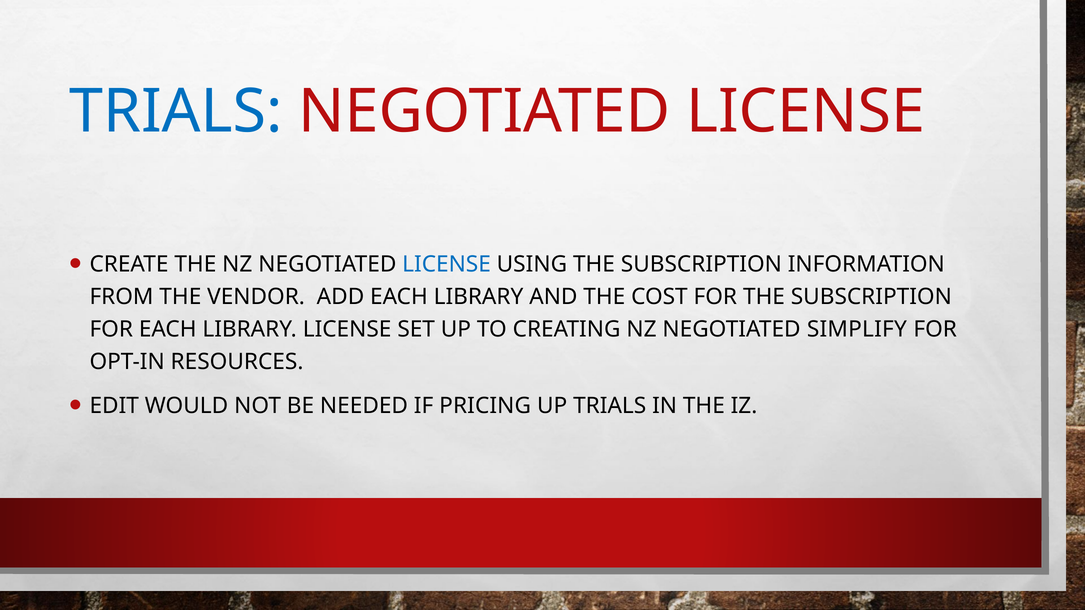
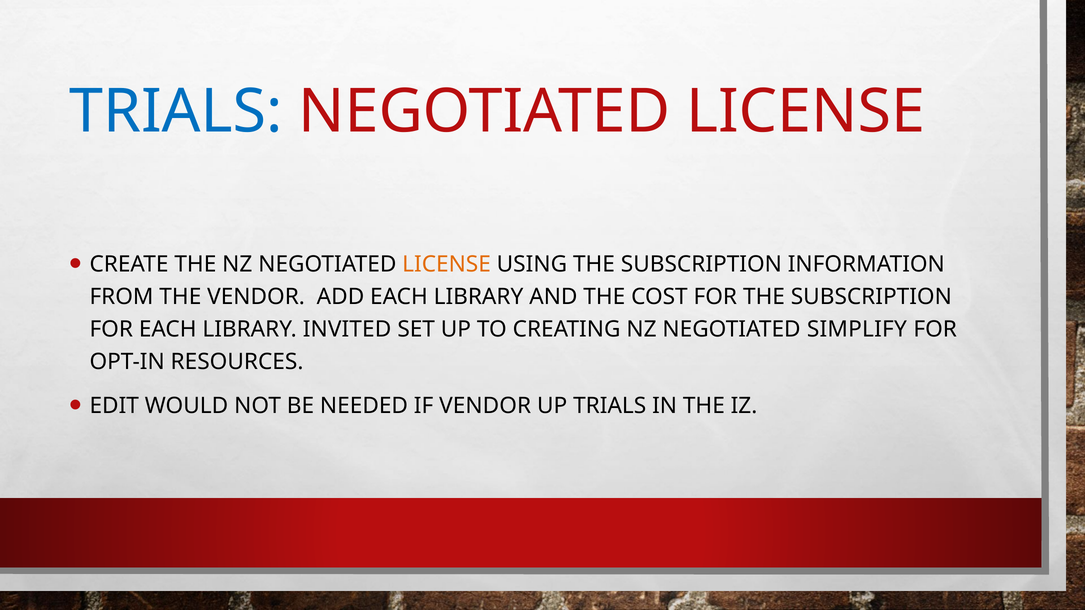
LICENSE colour: blue -> orange (447, 264)
LIBRARY LICENSE: LICENSE -> INVITED (347, 330)
IF PRICING: PRICING -> VENDOR (485, 406)
